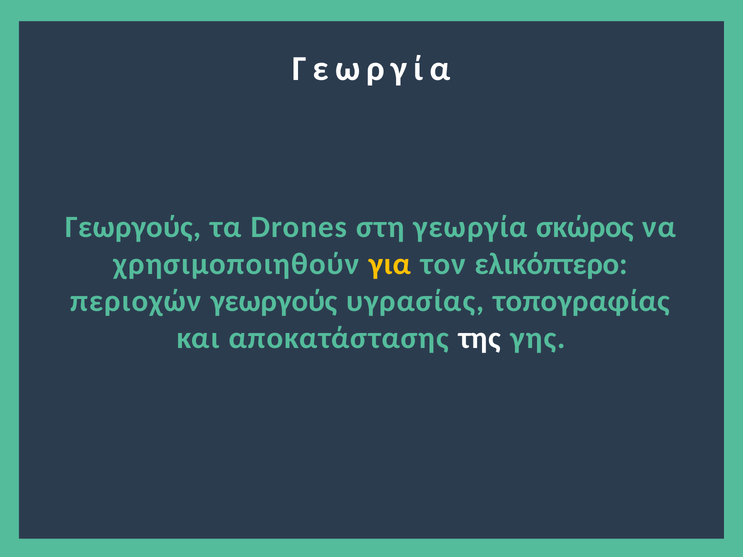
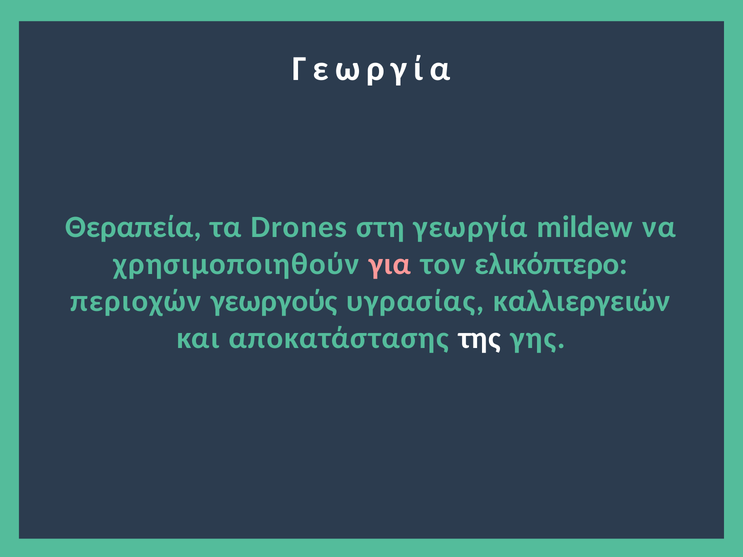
Γεωργούς: Γεωργούς -> Θεραπεία (133, 227)
σκώρος: σκώρος -> mildew (585, 227)
για colour: yellow -> pink (390, 264)
τοπογραφίας: τοπογραφίας -> καλλιεργειών (582, 301)
